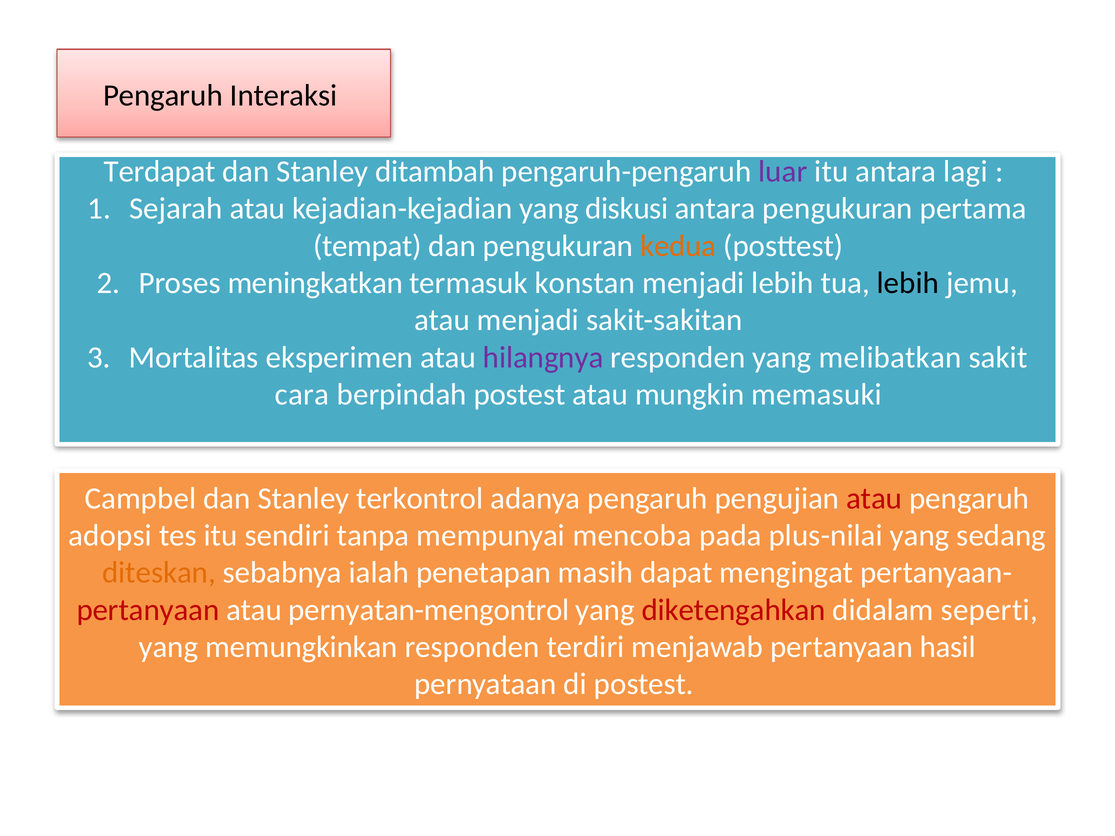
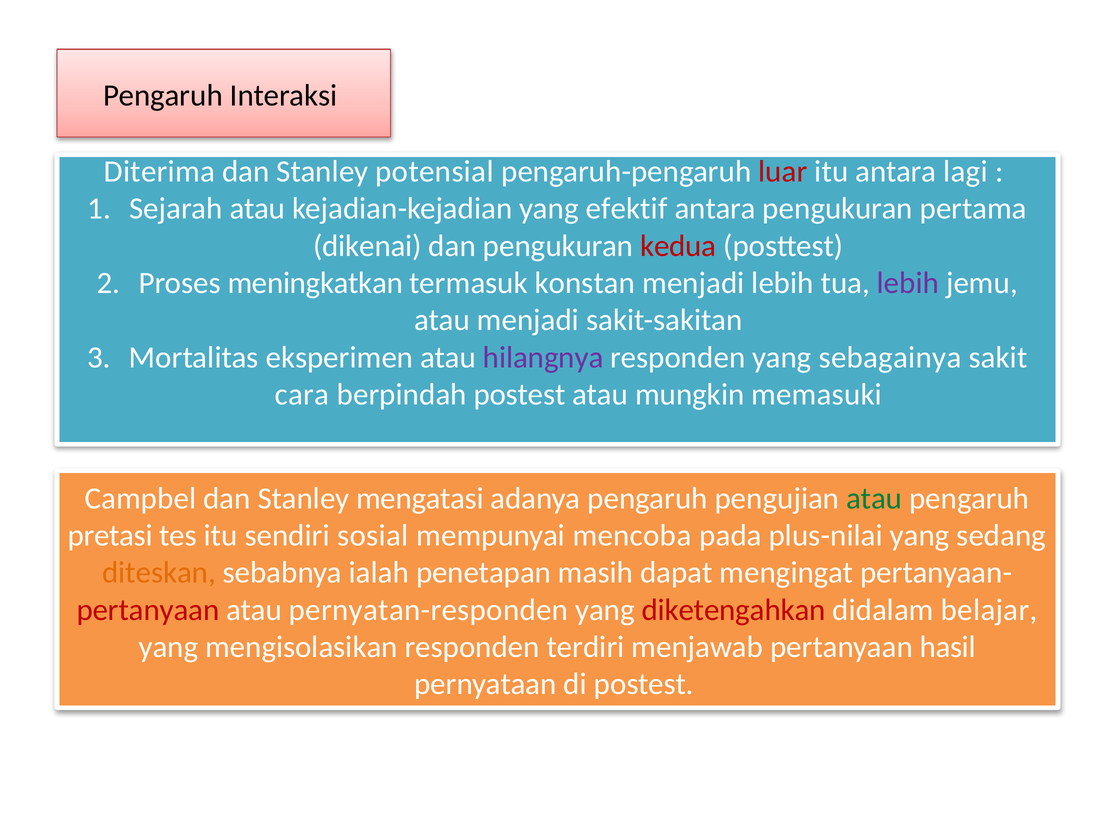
Terdapat: Terdapat -> Diterima (159, 172)
ditambah: ditambah -> potensial (435, 172)
luar colour: purple -> red (783, 172)
diskusi: diskusi -> efektif (627, 209)
tempat: tempat -> dikenai (367, 246)
kedua colour: orange -> red (678, 246)
lebih colour: black -> purple (908, 283)
melibatkan: melibatkan -> sebagainya (890, 358)
terkontrol: terkontrol -> mengatasi (420, 499)
atau colour: red -> green (874, 499)
adopsi: adopsi -> pretasi (110, 536)
tanpa: tanpa -> sosial (373, 536)
pernyatan-mengontrol: pernyatan-mengontrol -> pernyatan-responden (429, 610)
seperti: seperti -> belajar (989, 610)
memungkinkan: memungkinkan -> mengisolasikan (301, 647)
